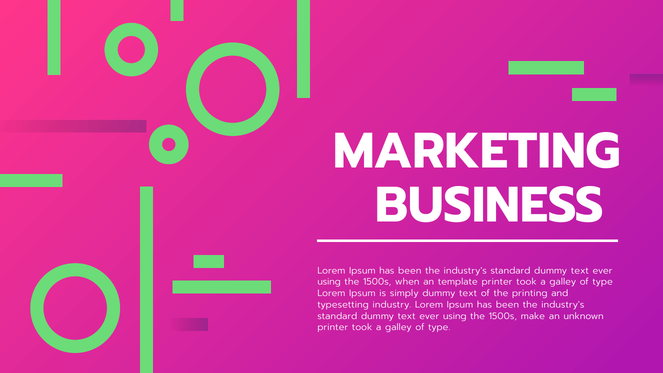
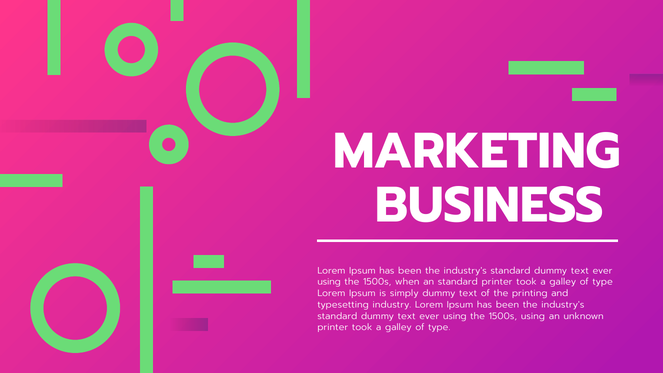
an template: template -> standard (458, 282)
1500s make: make -> using (533, 316)
